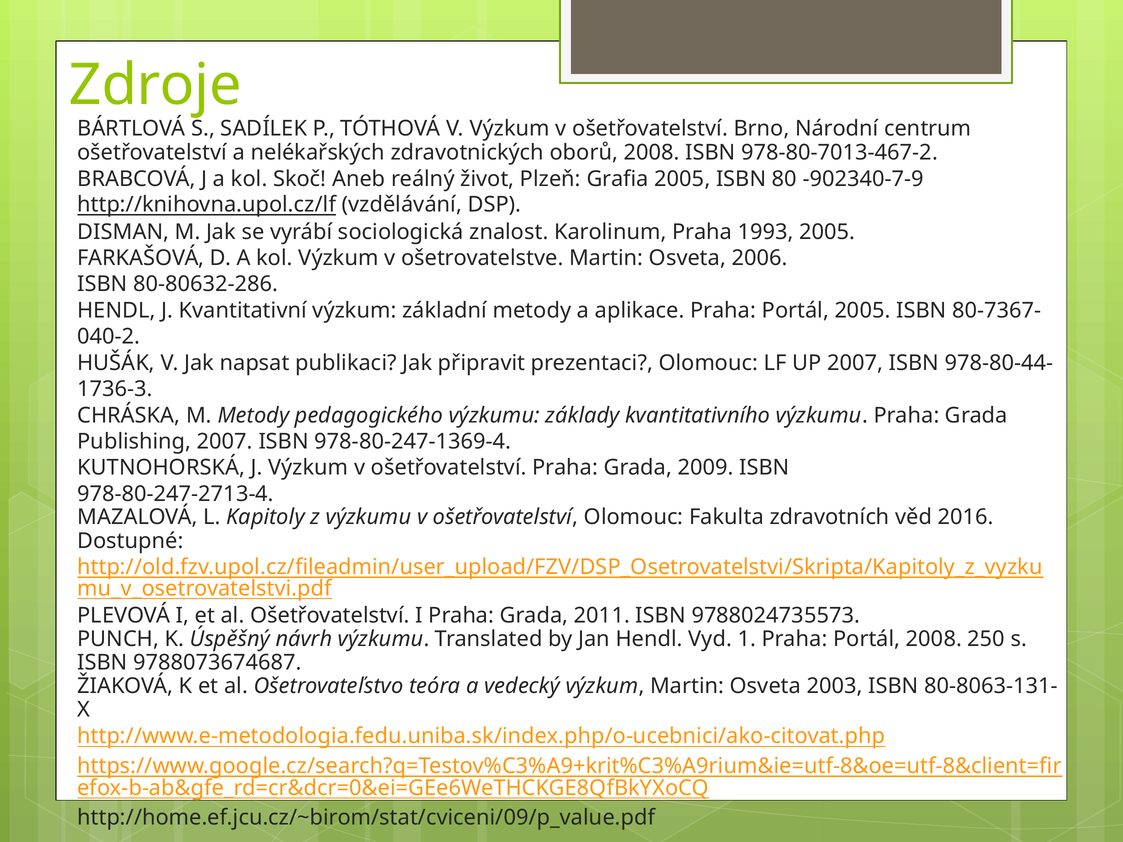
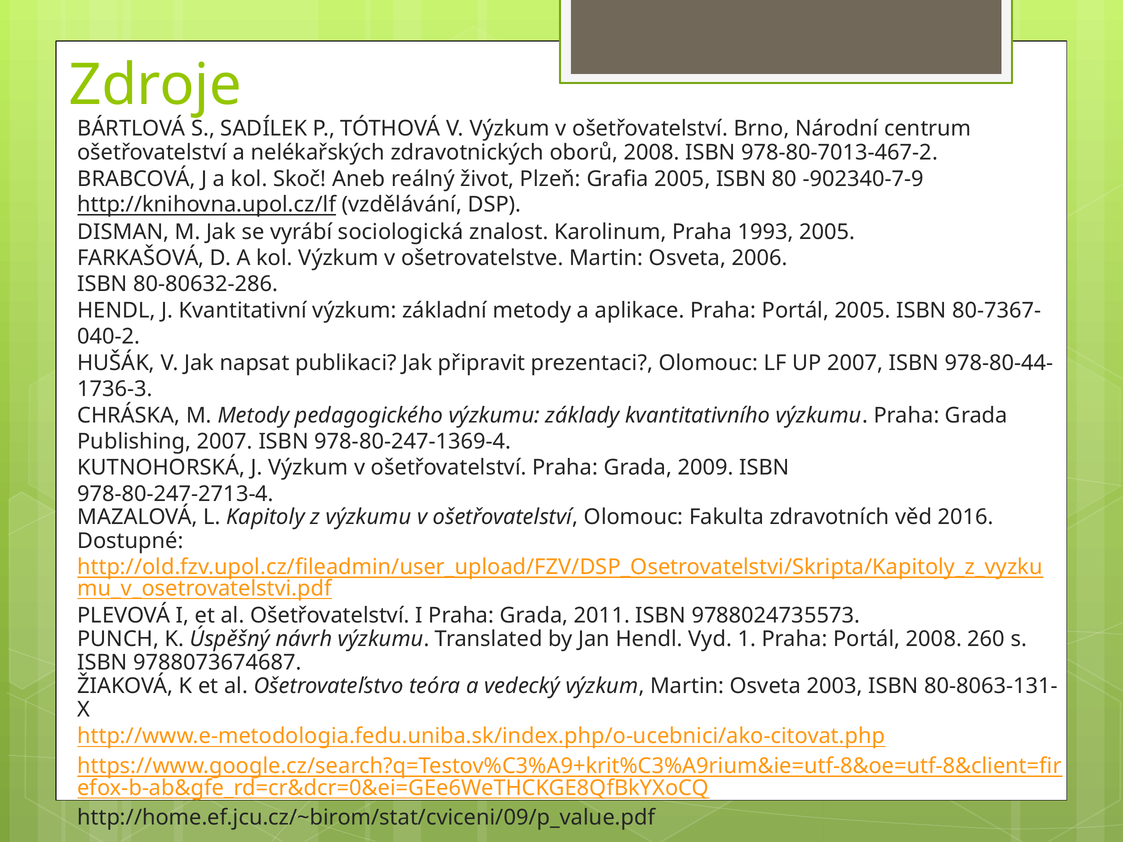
250: 250 -> 260 (986, 639)
